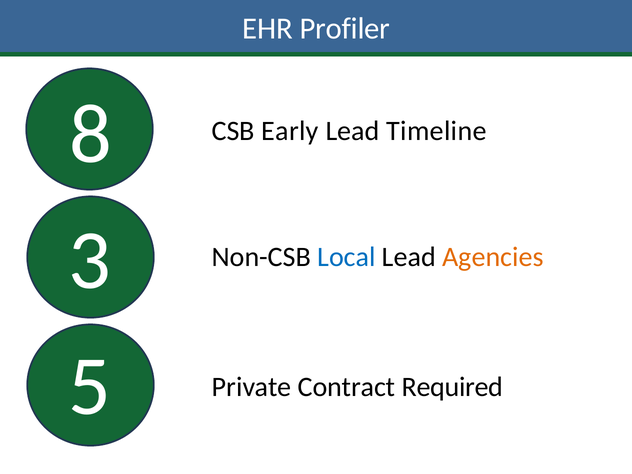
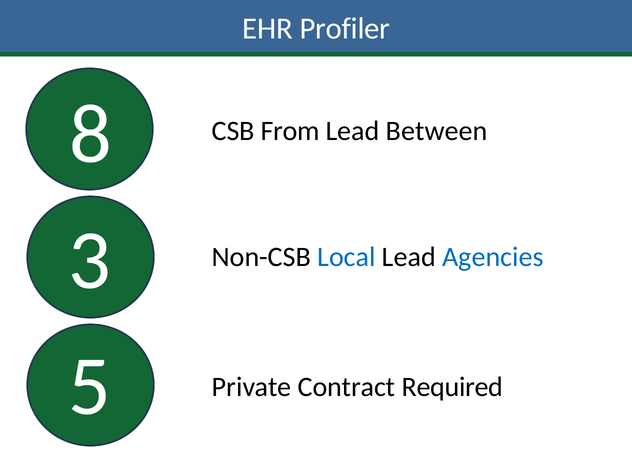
Early: Early -> From (290, 131)
Timeline: Timeline -> Between (437, 131)
Agencies colour: orange -> blue (493, 257)
